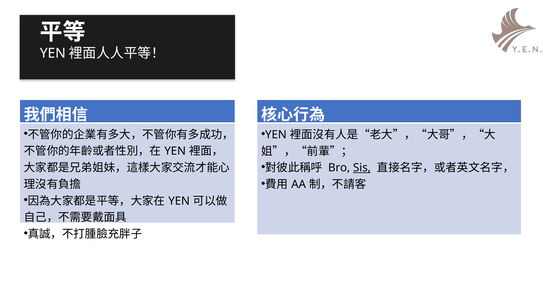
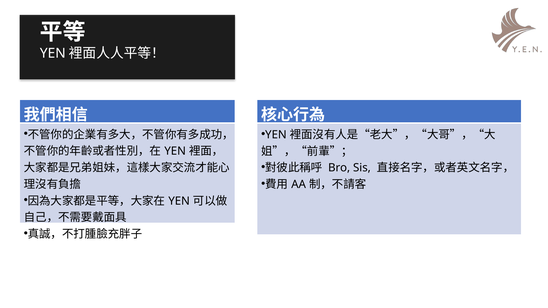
Sis underline: present -> none (362, 168)
